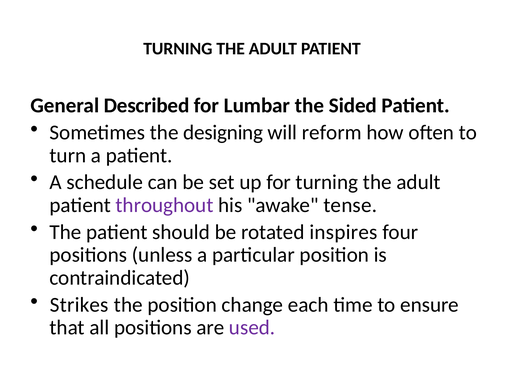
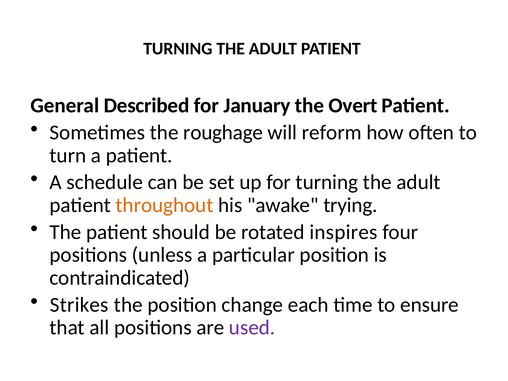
Lumbar: Lumbar -> January (257, 106)
Sided: Sided -> Overt (353, 106)
designing: designing -> roughage (223, 133)
throughout colour: purple -> orange (165, 205)
tense: tense -> trying (350, 205)
